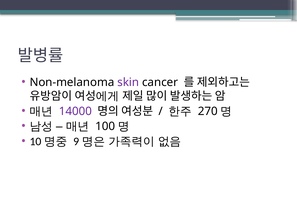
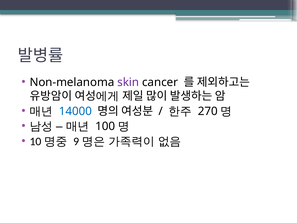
14000 colour: purple -> blue (75, 111)
